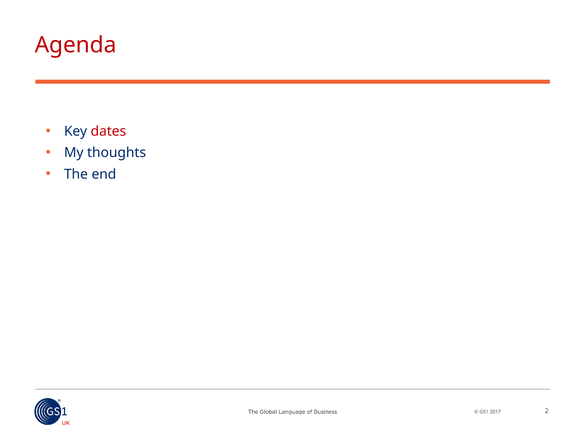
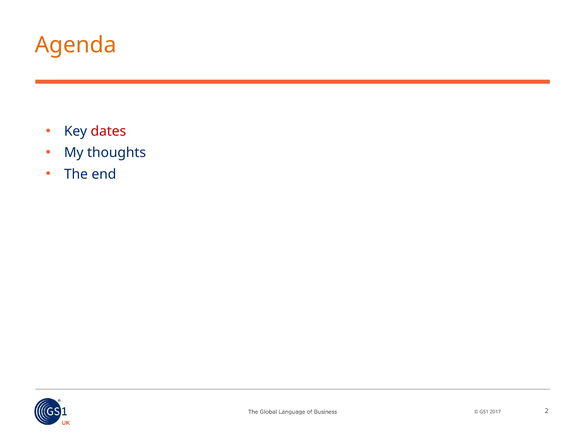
Agenda colour: red -> orange (76, 45)
